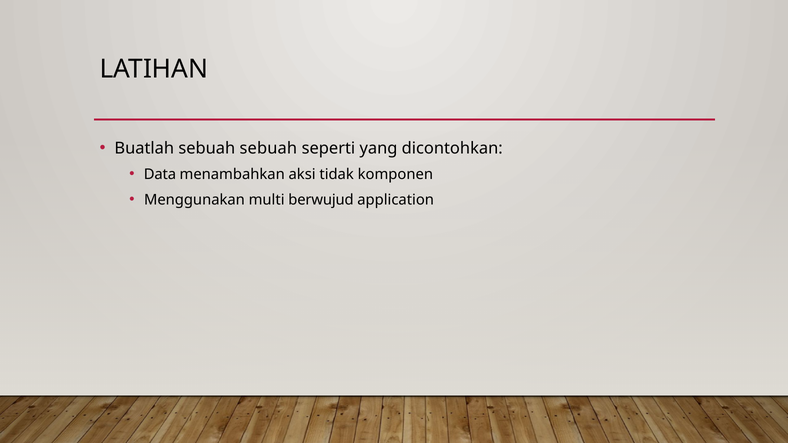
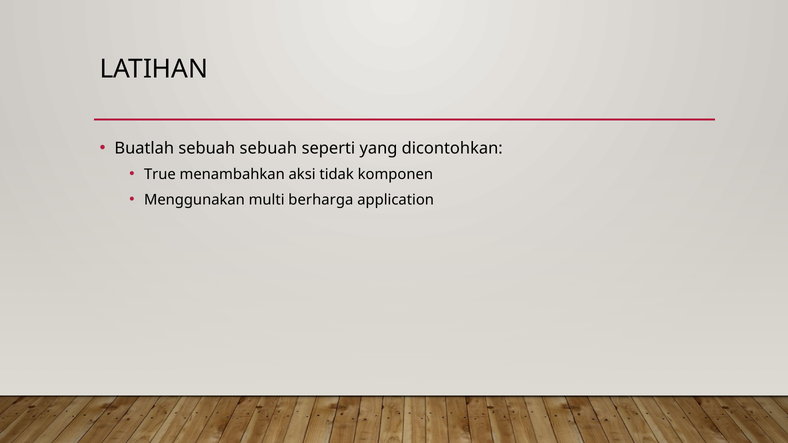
Data: Data -> True (160, 174)
berwujud: berwujud -> berharga (321, 200)
